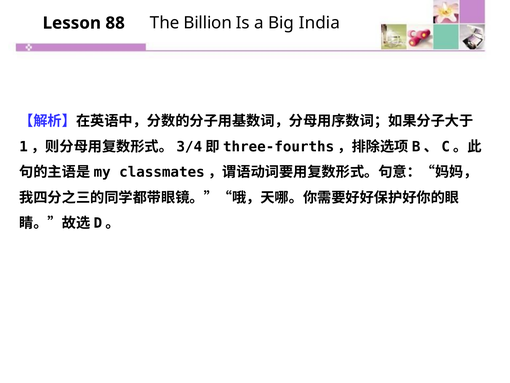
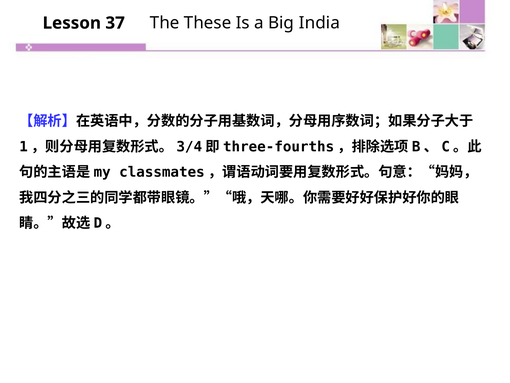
88: 88 -> 37 (115, 23)
Billion: Billion -> These (208, 23)
